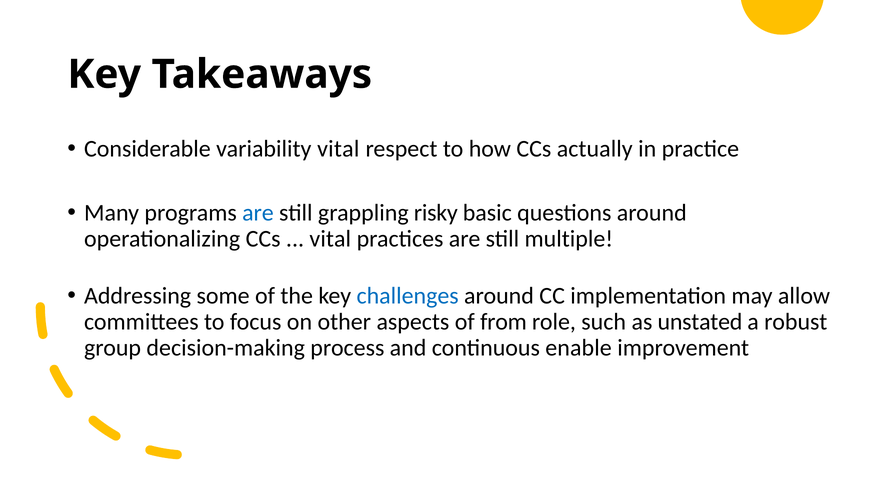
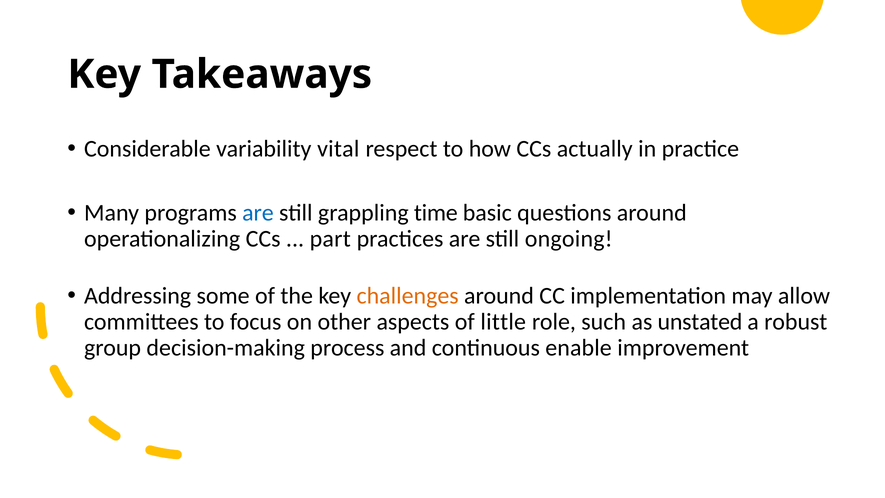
risky: risky -> time (436, 213)
vital: vital -> part (330, 239)
multiple: multiple -> ongoing (569, 239)
challenges colour: blue -> orange (408, 296)
from: from -> little (503, 322)
